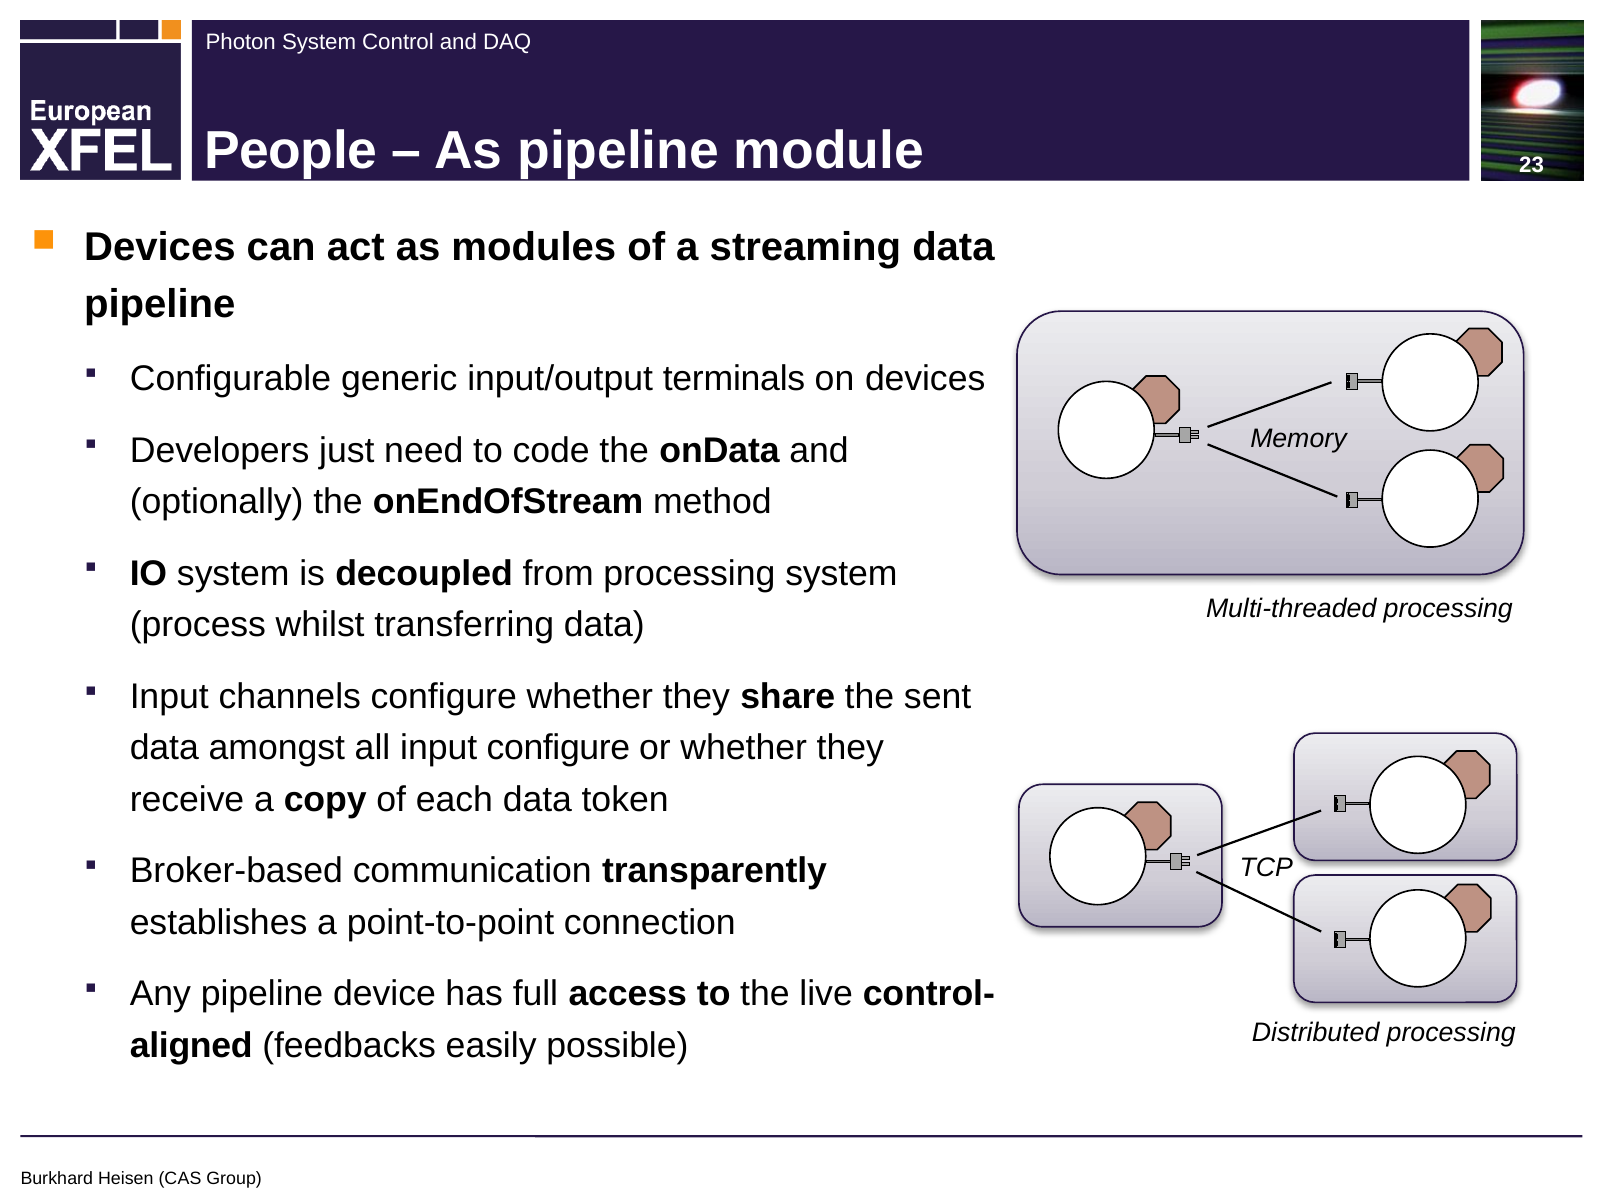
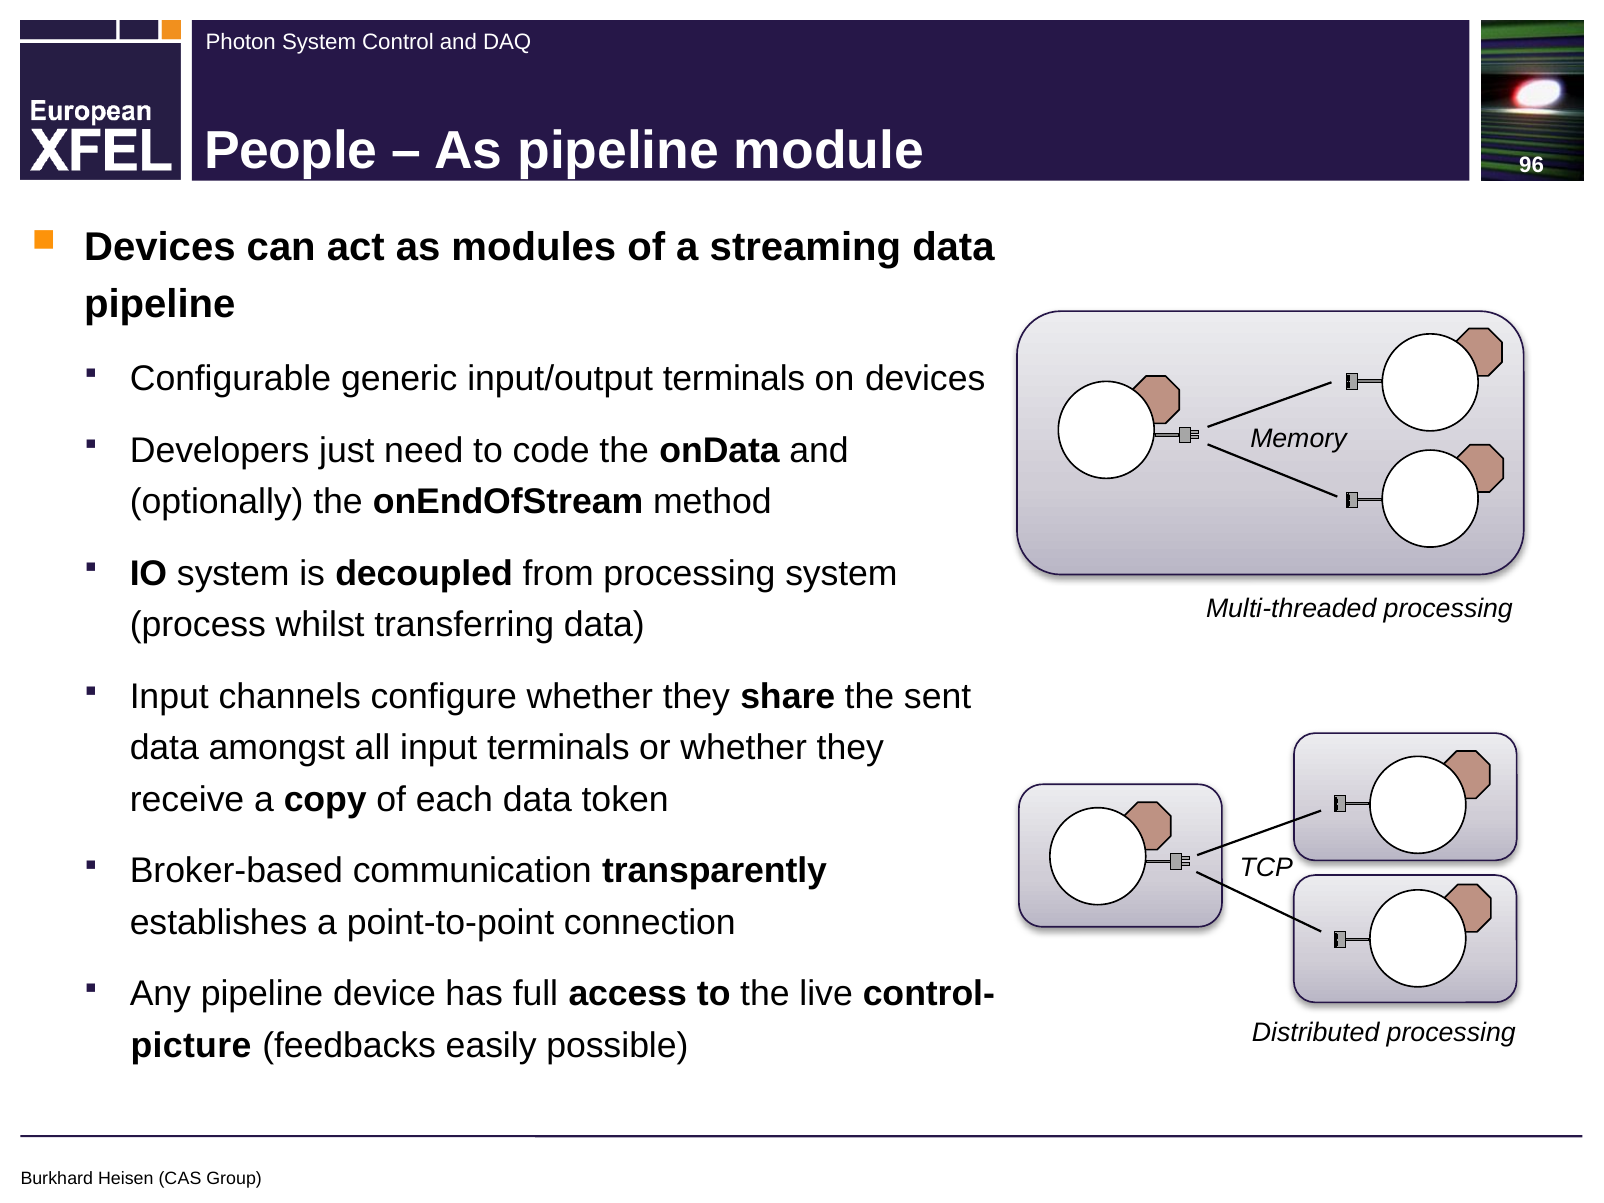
23: 23 -> 96 (1532, 165)
input configure: configure -> terminals (558, 748)
aligned: aligned -> picture (191, 1045)
